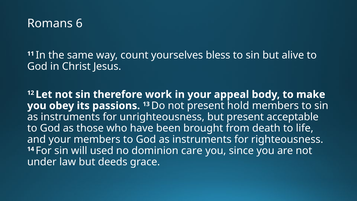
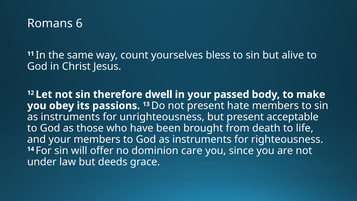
work: work -> dwell (159, 94)
appeal: appeal -> passed (232, 94)
hold: hold -> hate (238, 106)
used: used -> offer (102, 151)
